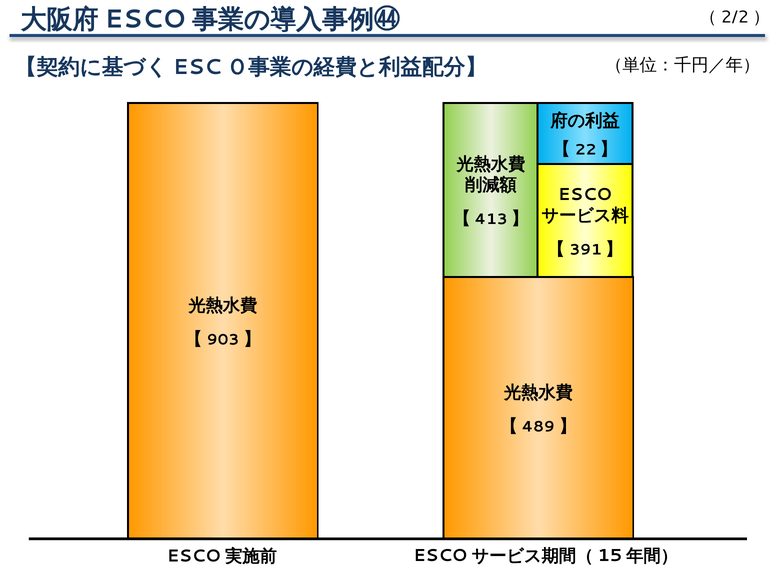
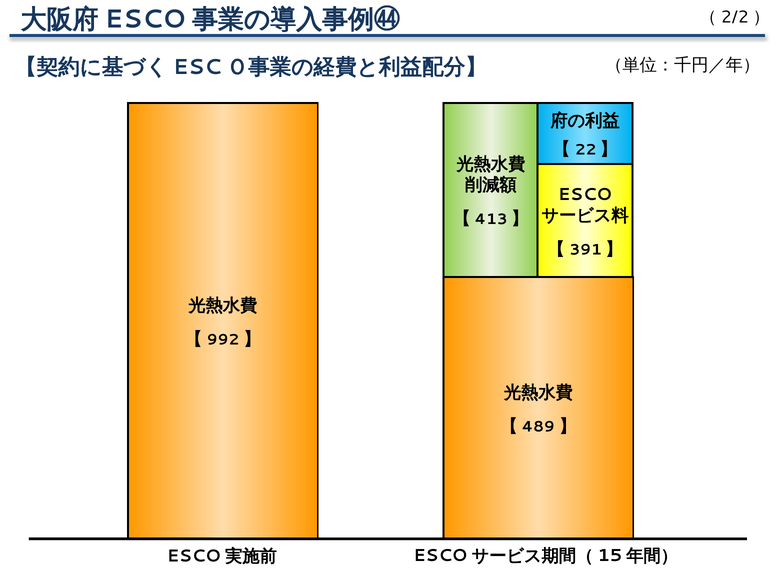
903: 903 -> 992 (223, 340)
